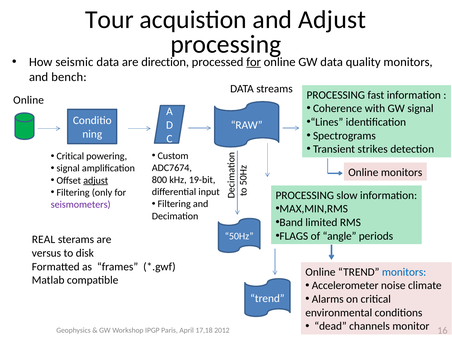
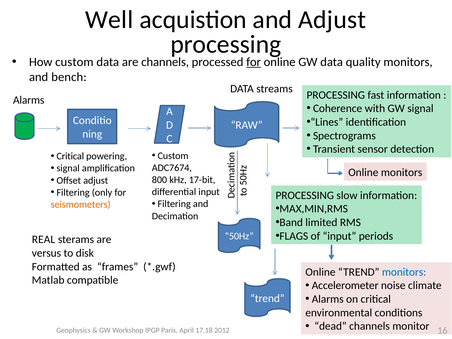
Tour: Tour -> Well (109, 20)
How seismic: seismic -> custom (74, 62)
are direction: direction -> channels (165, 62)
Online: Online -> Alarms (29, 100)
strikes: strikes -> sensor (373, 149)
adjust underline: present -> none (96, 180)
19-bit: 19-bit -> 17-bit (202, 180)
seismometers colour: purple -> orange (81, 204)
of angle: angle -> input (339, 236)
